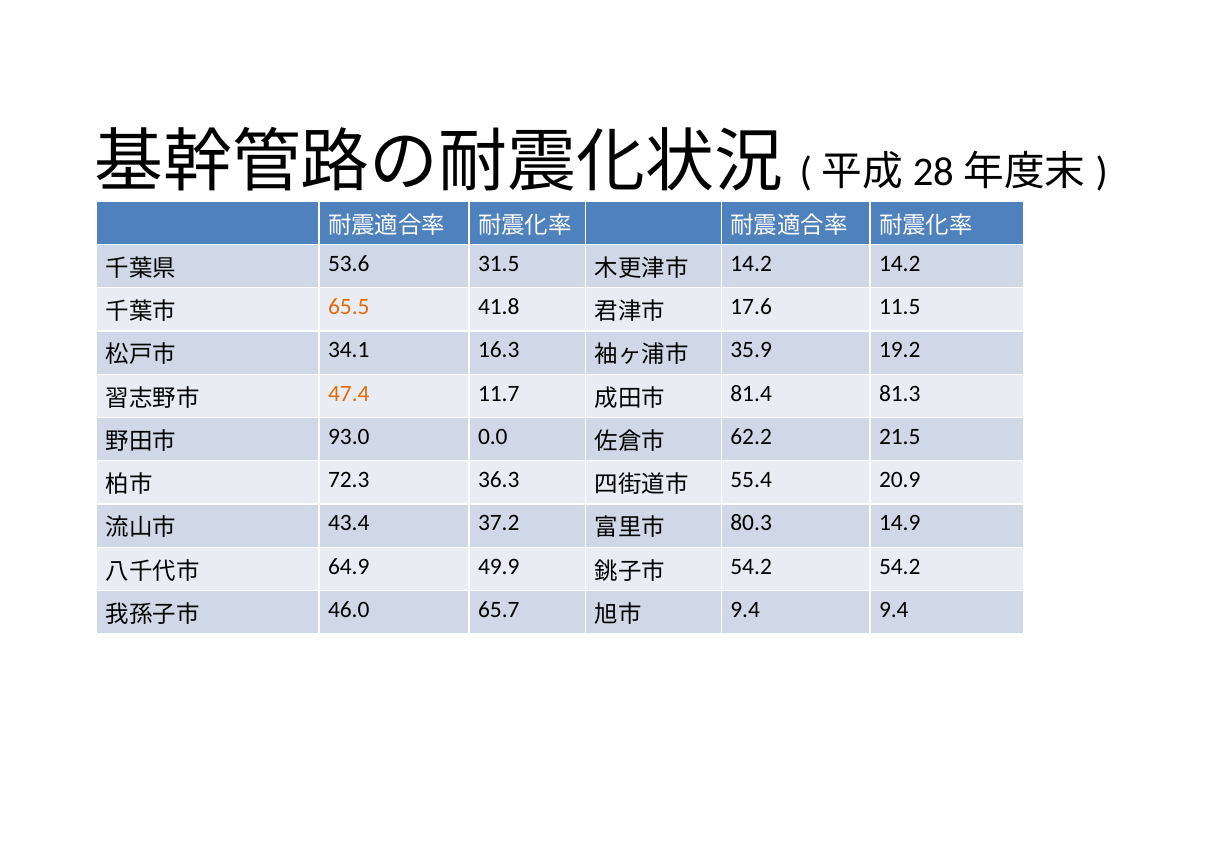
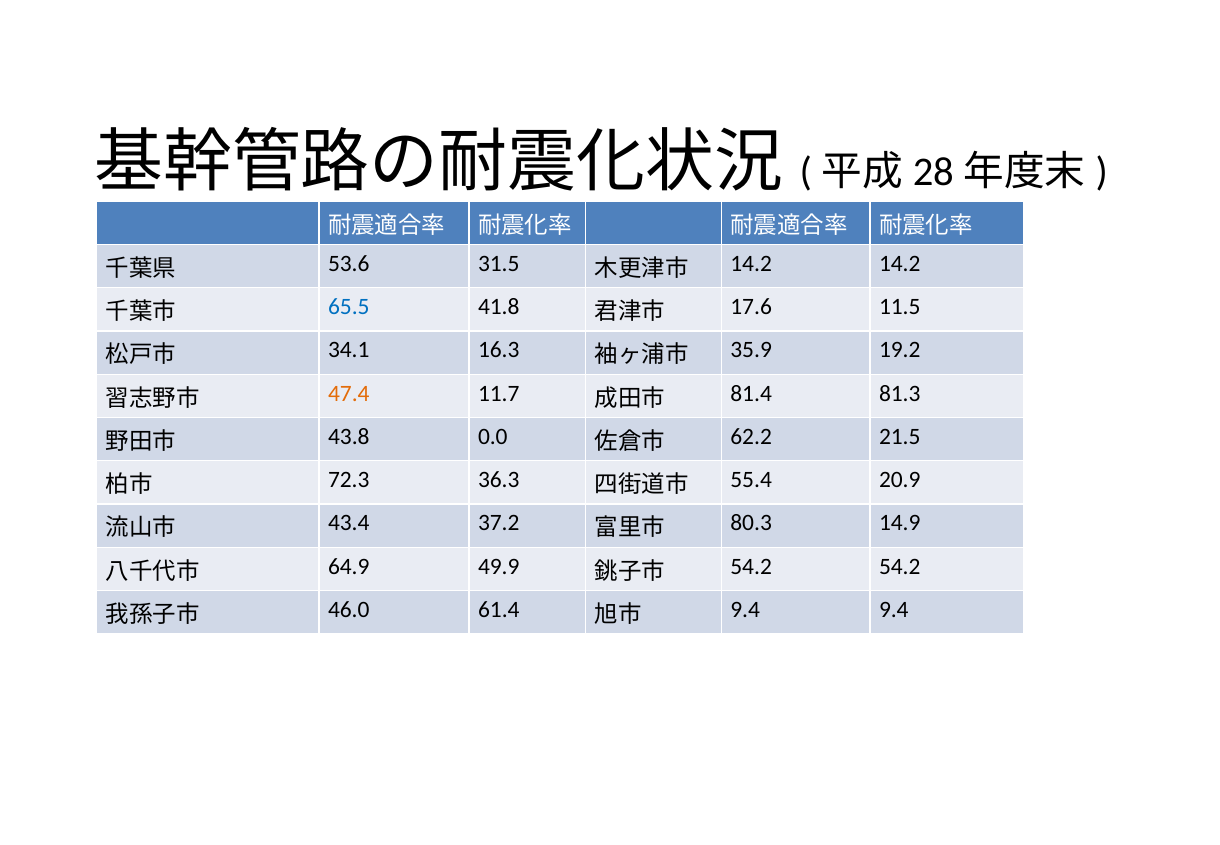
65.5 colour: orange -> blue (349, 307)
93.0: 93.0 -> 43.8 (349, 437)
65.7: 65.7 -> 61.4 (499, 609)
